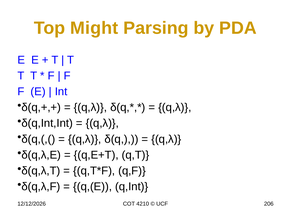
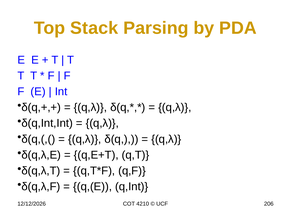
Might: Might -> Stack (94, 28)
